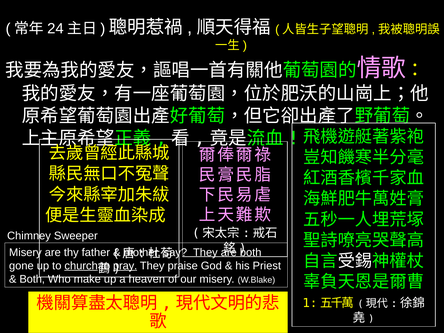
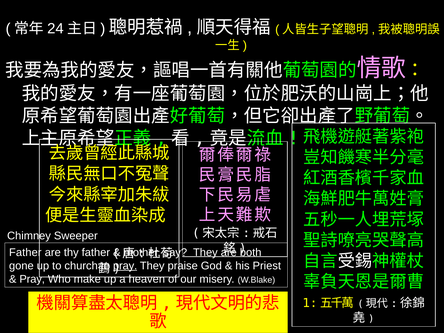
Misery: Misery -> Father (25, 252)
church underline: present -> none (81, 266)
Both: Both -> Pray (32, 279)
